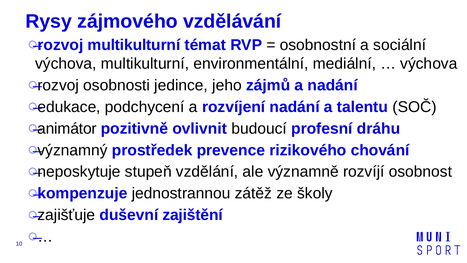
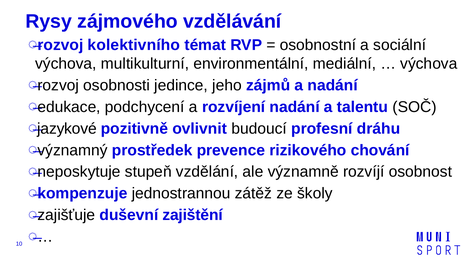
rozvoj multikulturní: multikulturní -> kolektivního (134, 45)
animátor: animátor -> jazykové (67, 128)
